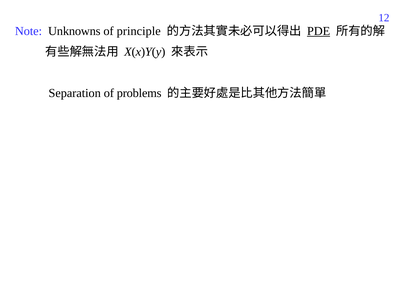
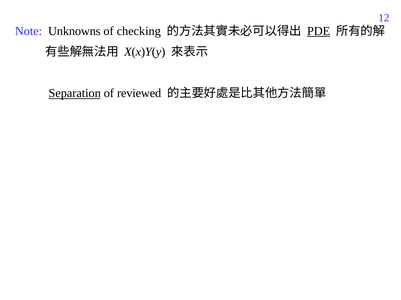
principle: principle -> checking (139, 31)
Separation underline: none -> present (75, 94)
problems: problems -> reviewed (139, 94)
